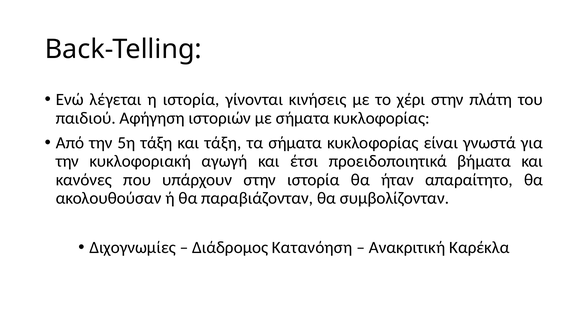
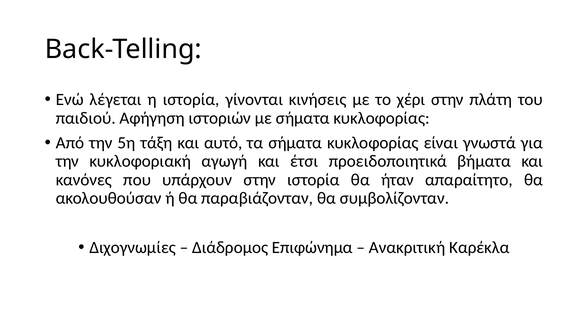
και τάξη: τάξη -> αυτό (223, 143)
Κατανόηση: Κατανόηση -> Επιφώνημα (312, 247)
